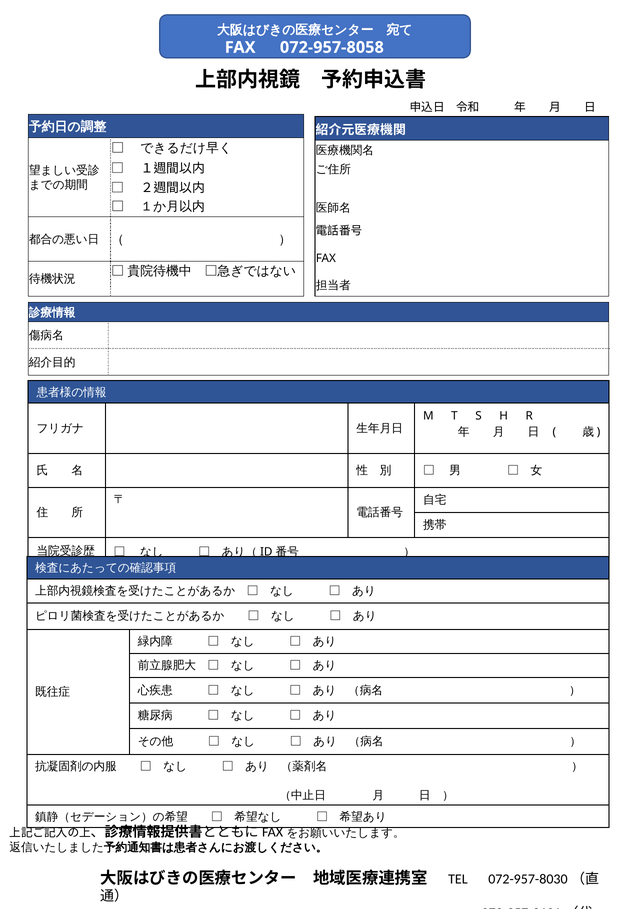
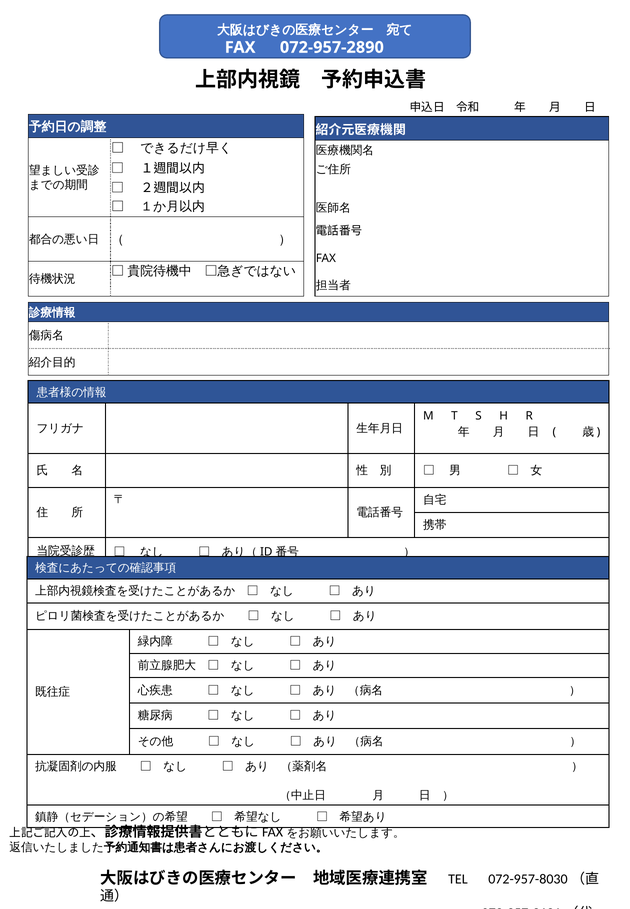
072-957-8058: 072-957-8058 -> 072-957-2890 (332, 47)
